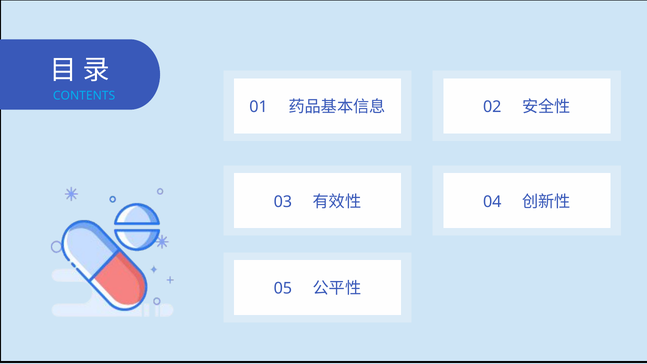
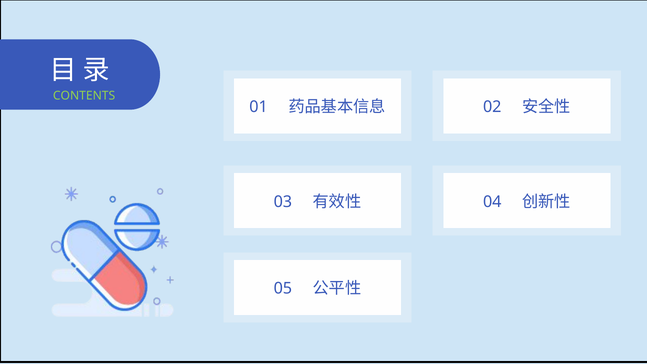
CONTENTS colour: light blue -> light green (84, 96)
